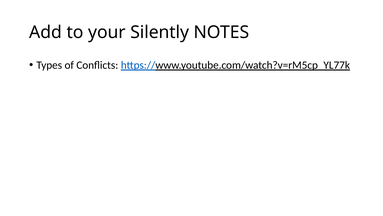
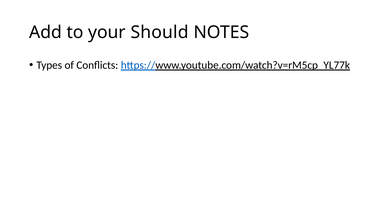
Silently: Silently -> Should (160, 32)
